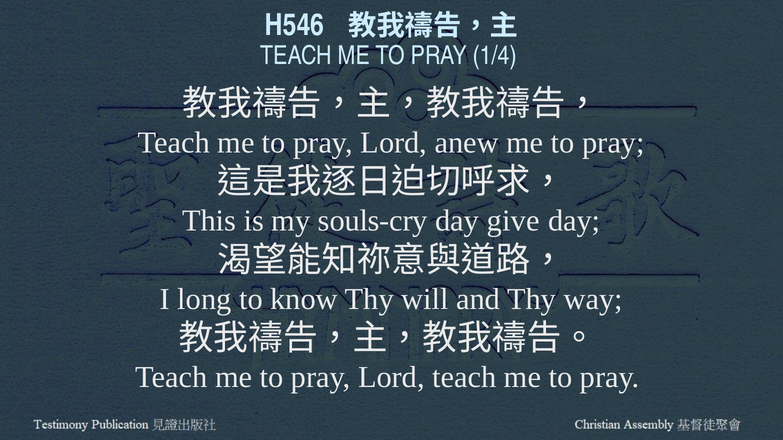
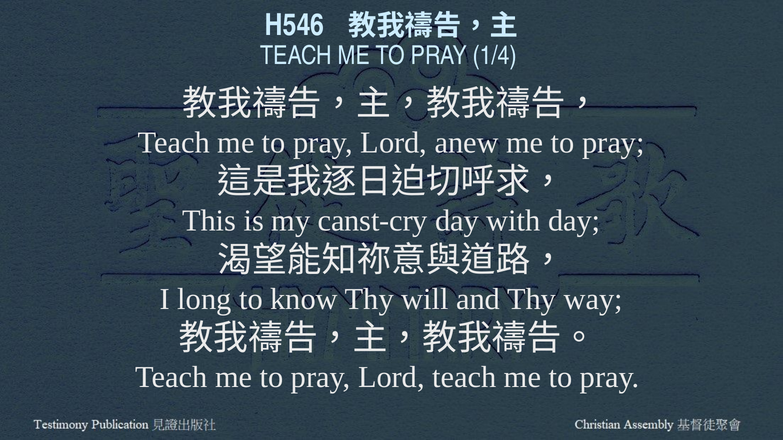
souls-cry: souls-cry -> canst-cry (373, 221)
give: give -> with (513, 221)
